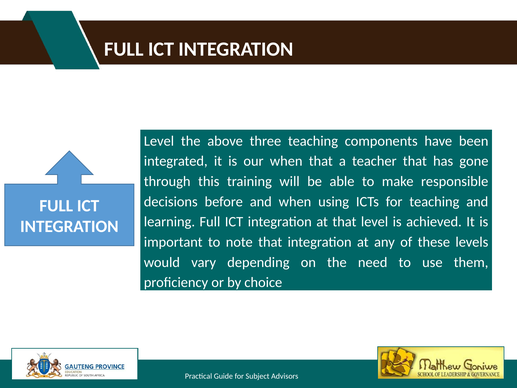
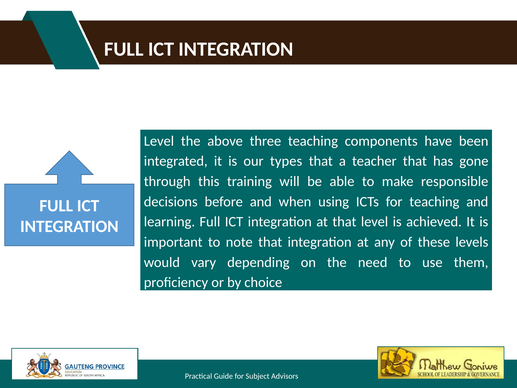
our when: when -> types (286, 161)
